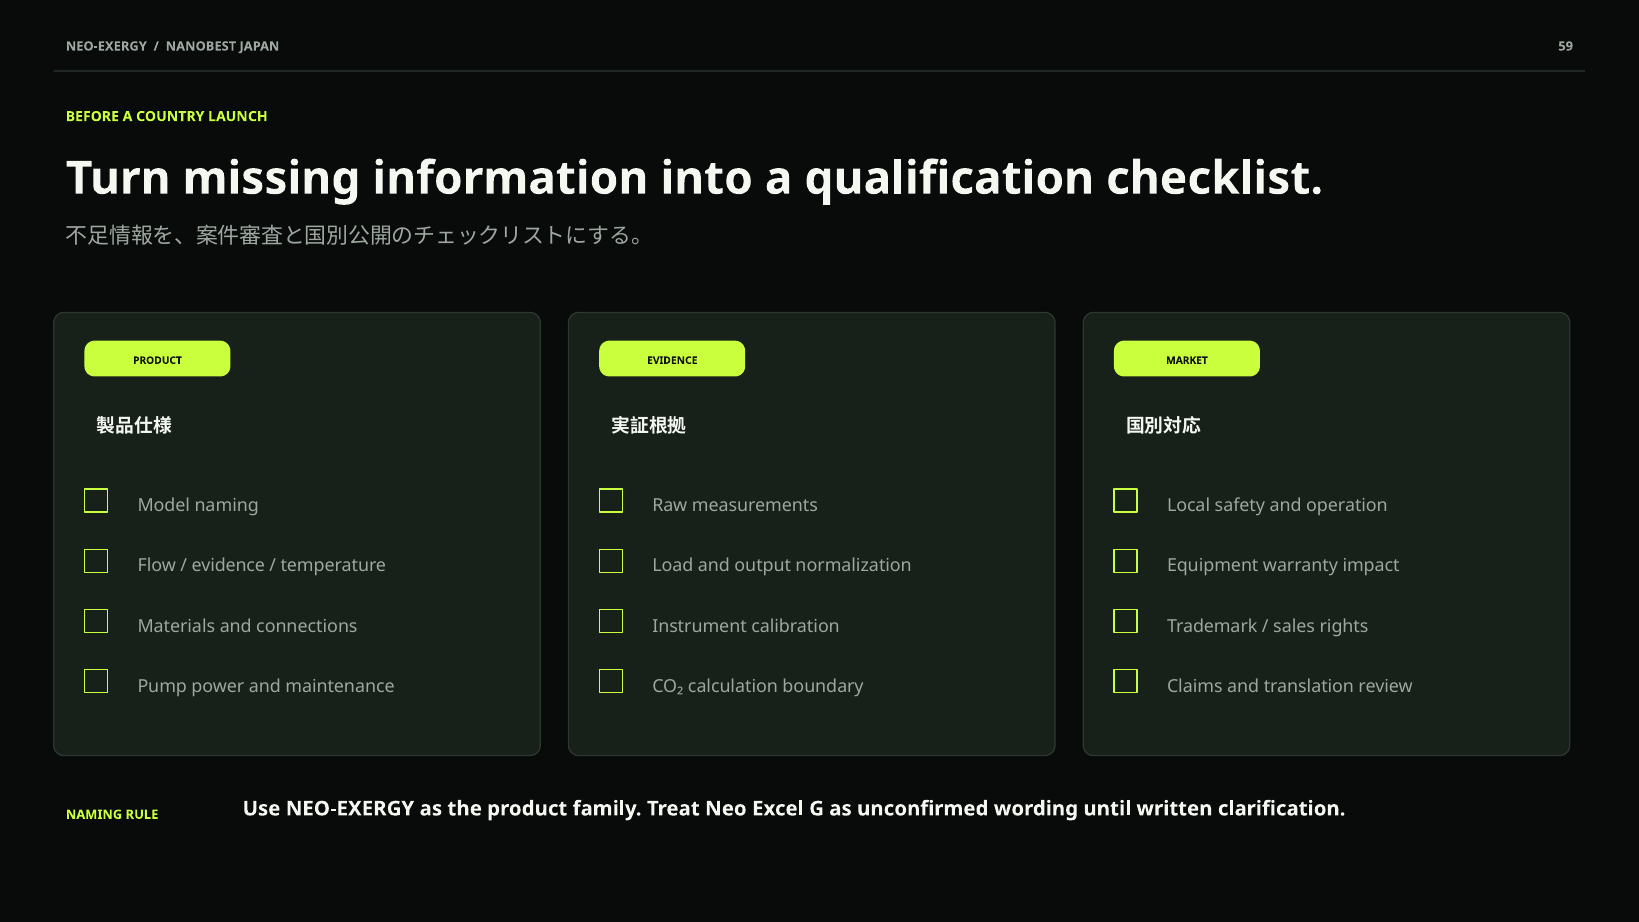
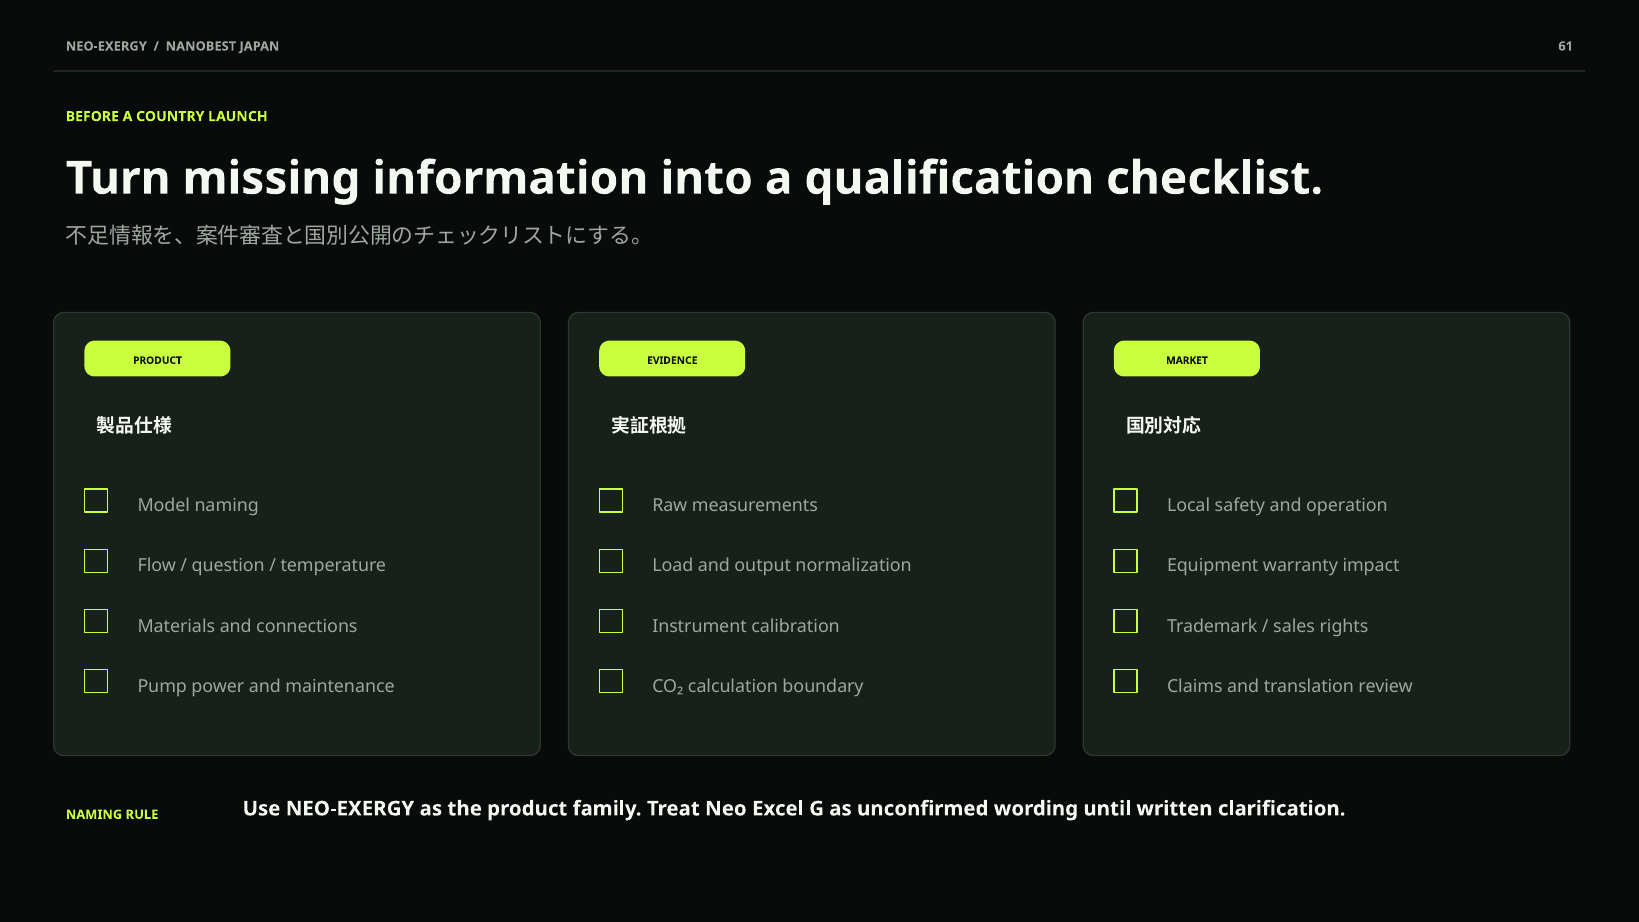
59: 59 -> 61 (1566, 46)
evidence: evidence -> question (228, 566)
